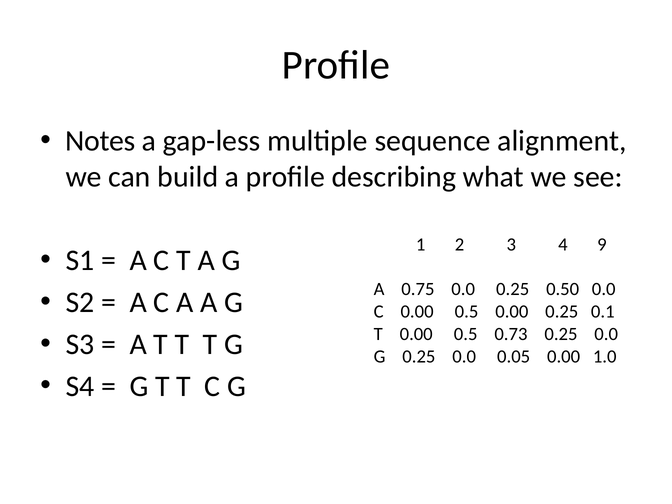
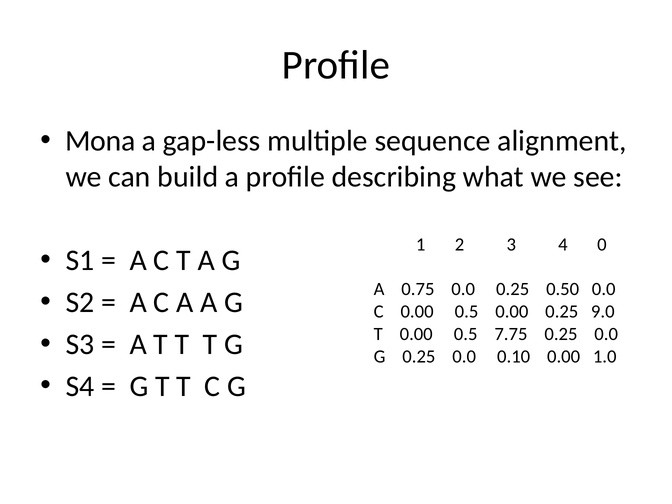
Notes: Notes -> Mona (100, 141)
9: 9 -> 0 (602, 244)
0.1: 0.1 -> 9.0 (603, 312)
0.73: 0.73 -> 7.75 (511, 334)
0.05: 0.05 -> 0.10 (514, 356)
